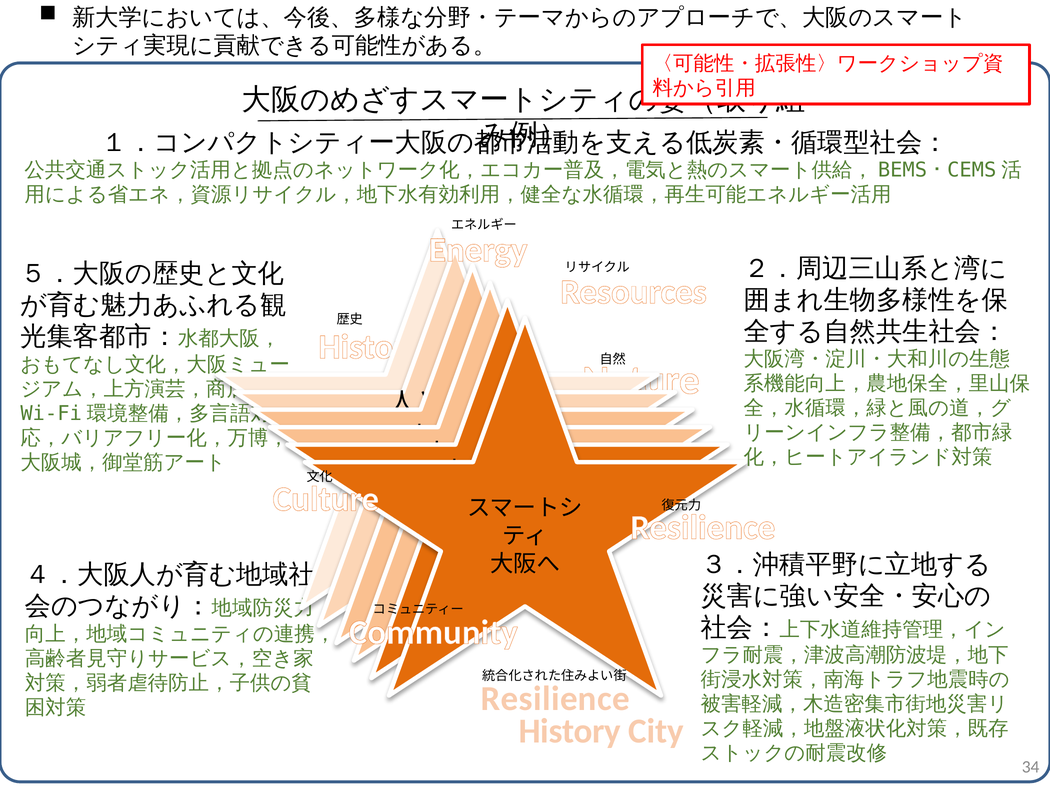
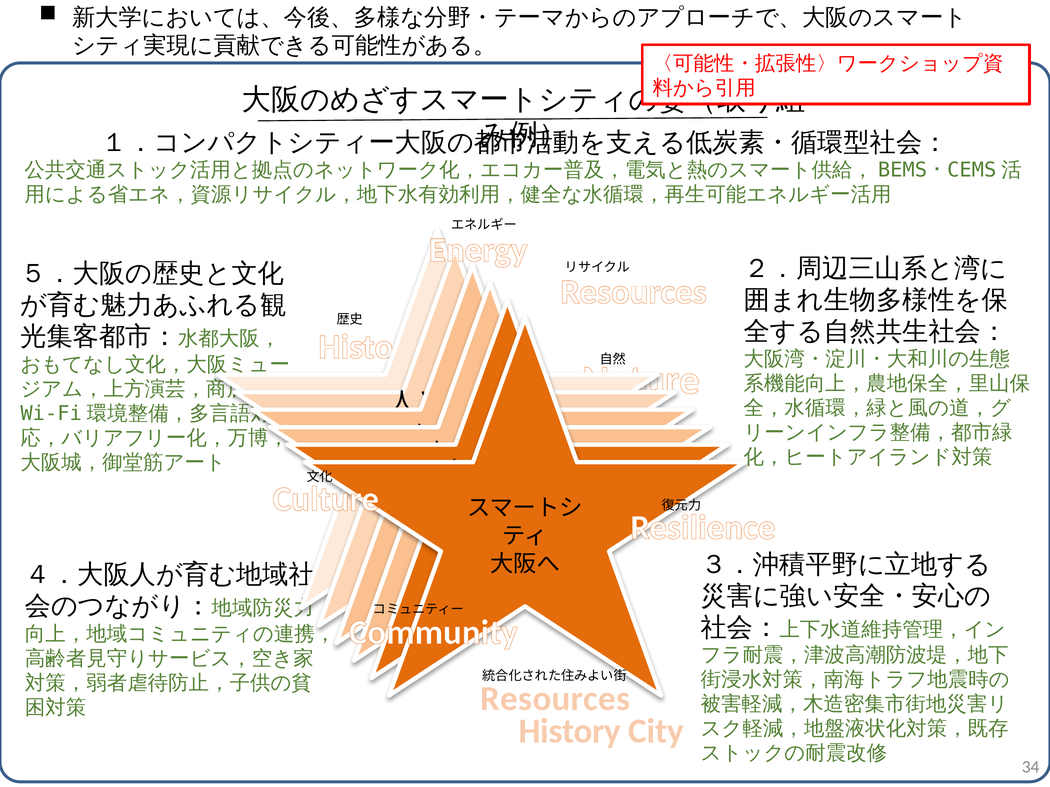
Resilience: Resilience -> Resources (555, 699)
